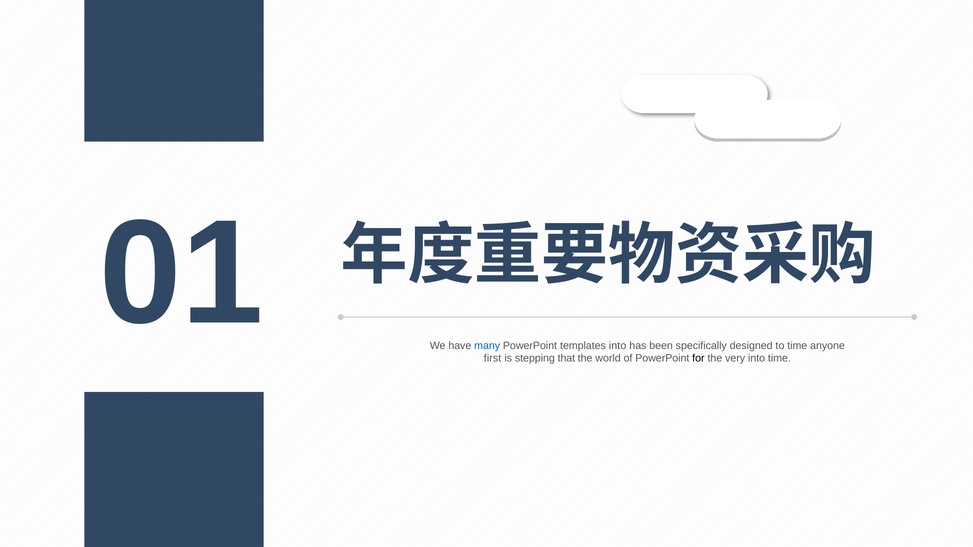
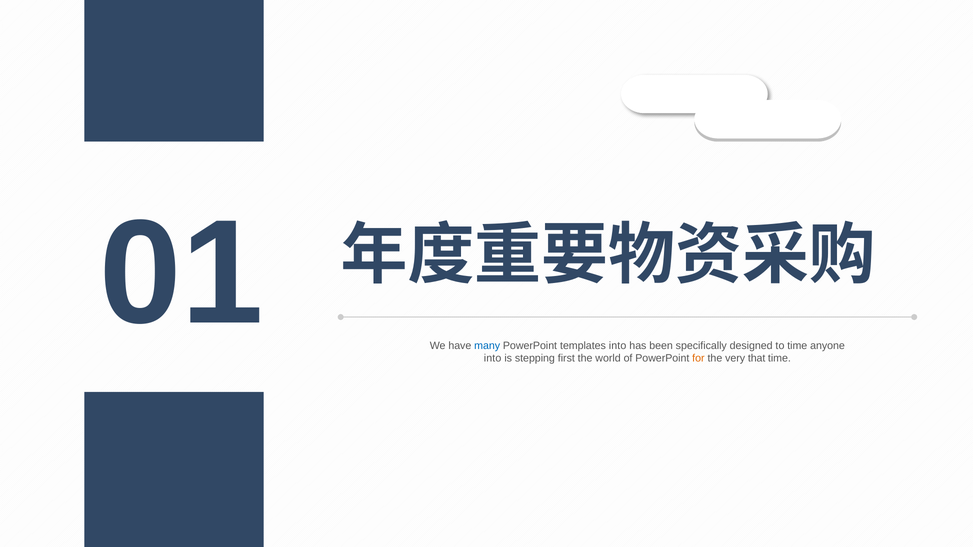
first: first -> into (493, 359)
that: that -> first (566, 359)
for colour: black -> orange (698, 359)
very into: into -> that (757, 359)
